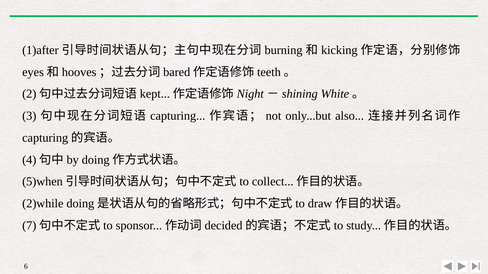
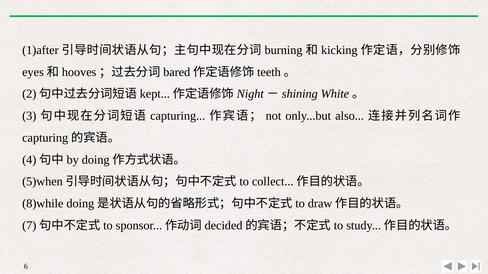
2)while: 2)while -> 8)while (43, 204)
